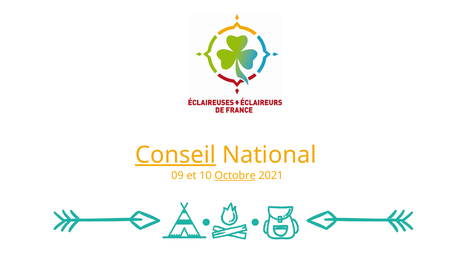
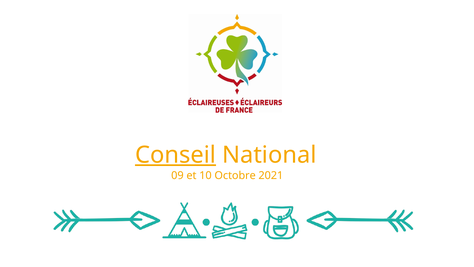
Octobre underline: present -> none (235, 175)
